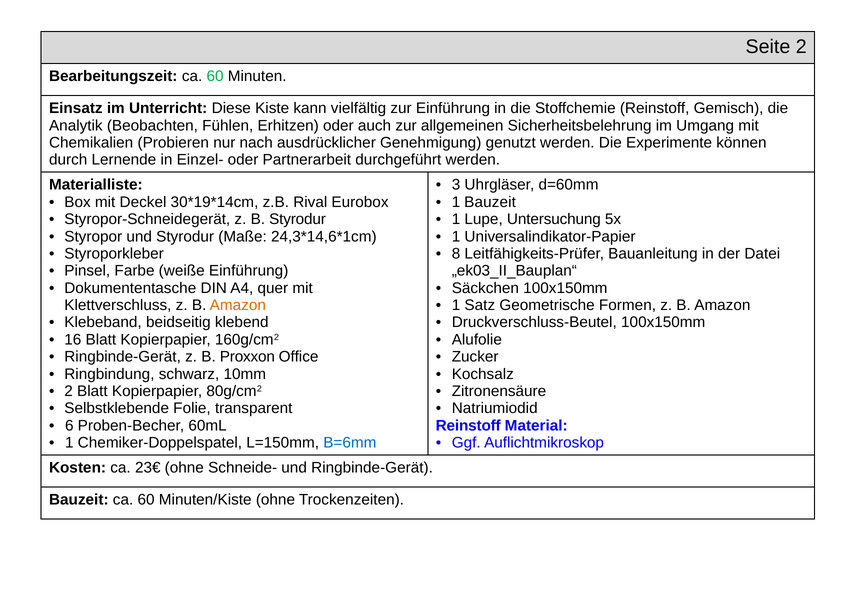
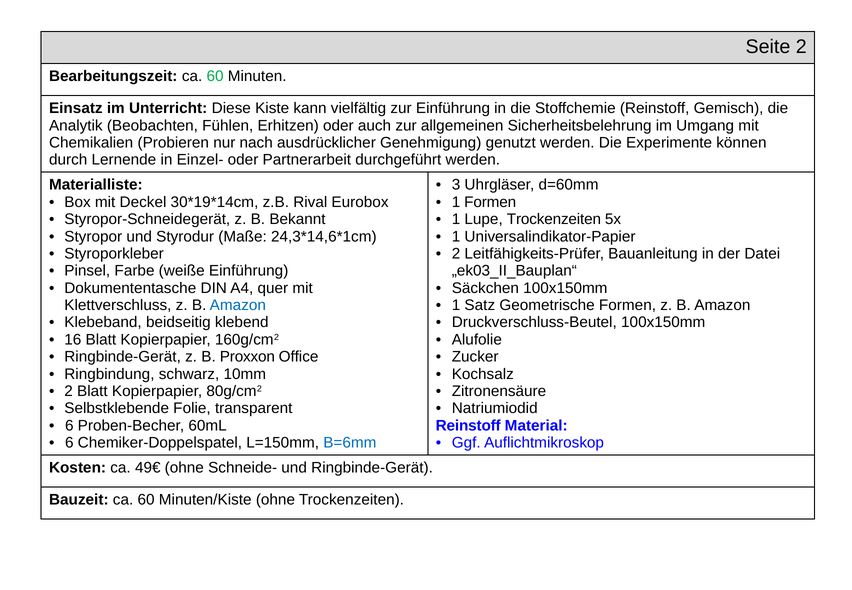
1 Bauzeit: Bauzeit -> Formen (490, 202)
B Styrodur: Styrodur -> Bekannt (297, 219)
Lupe Untersuchung: Untersuchung -> Trockenzeiten (554, 219)
8: 8 -> 2 (456, 254)
Amazon colour: orange -> blue (238, 305)
1: 1 -> 6 (69, 443)
23€: 23€ -> 49€ (148, 468)
